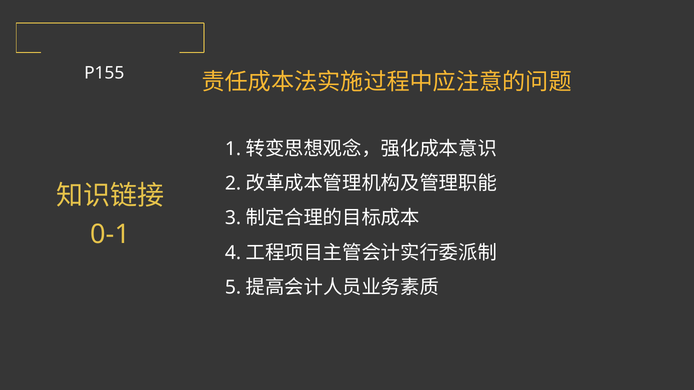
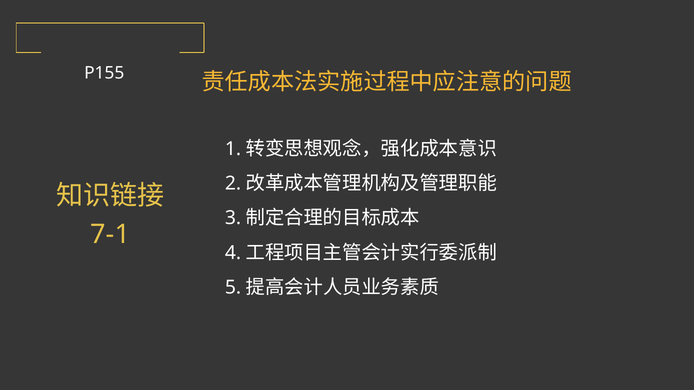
0-1: 0-1 -> 7-1 (110, 235)
